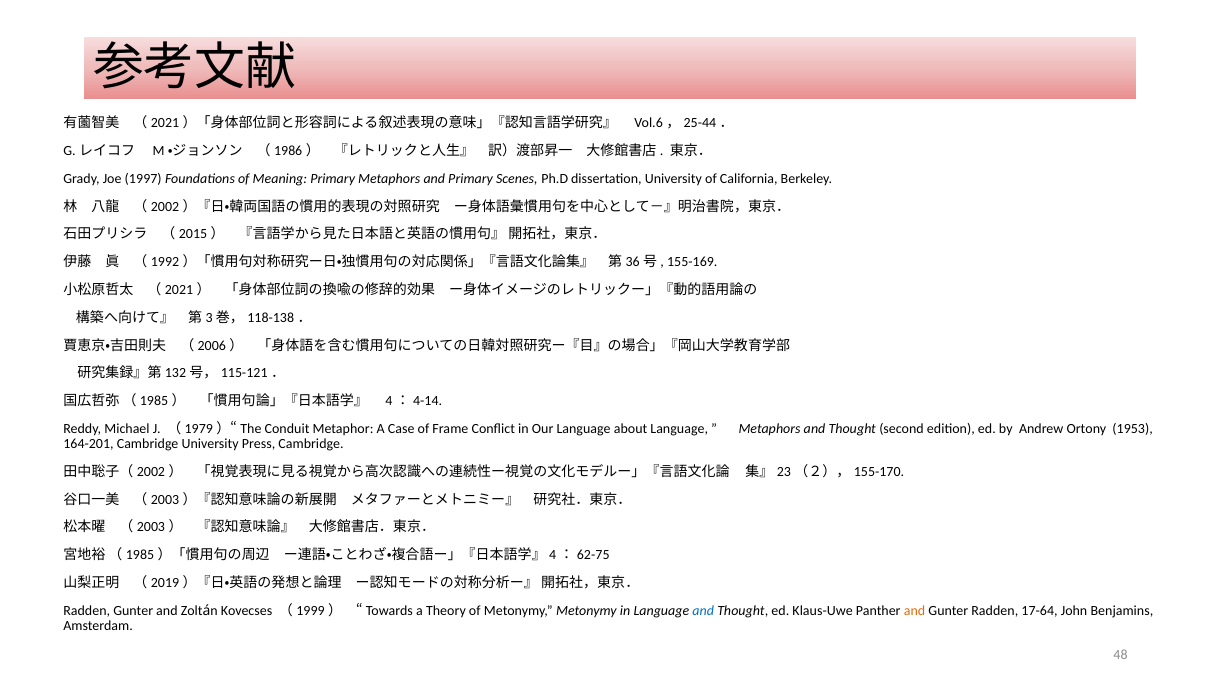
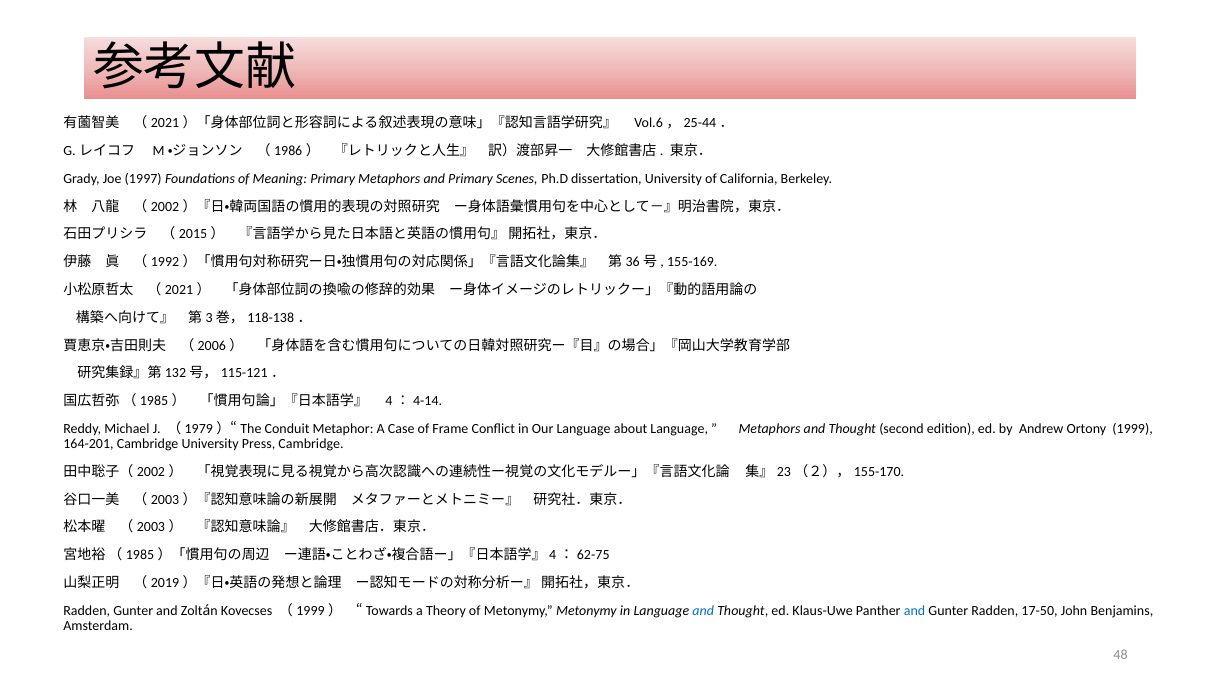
1953: 1953 -> 1999 (1133, 429)
and colour: orange -> blue (915, 611)
17-64: 17-64 -> 17-50 (1040, 611)
